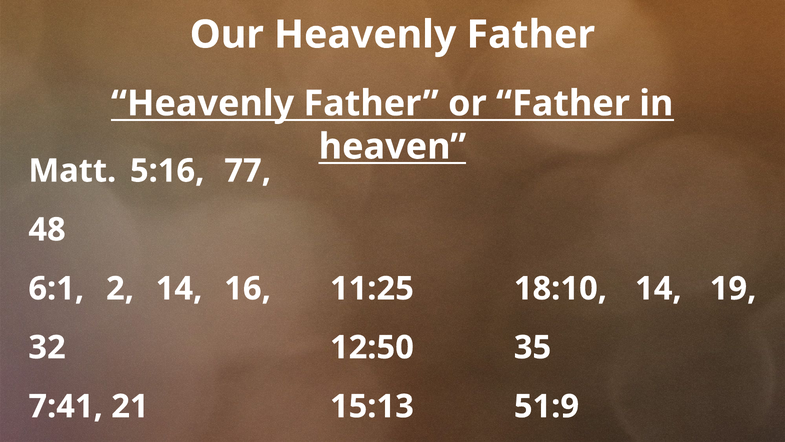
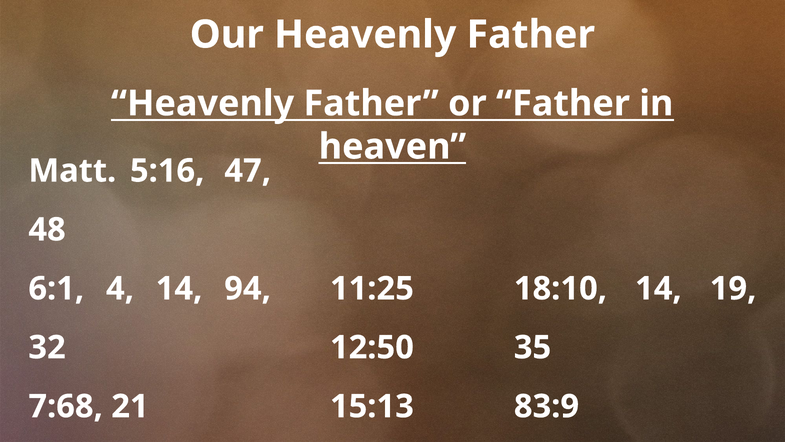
77: 77 -> 47 (248, 171)
2: 2 -> 4 (120, 288)
16: 16 -> 94 (248, 288)
7:41: 7:41 -> 7:68 (66, 406)
51:9: 51:9 -> 83:9 (546, 406)
